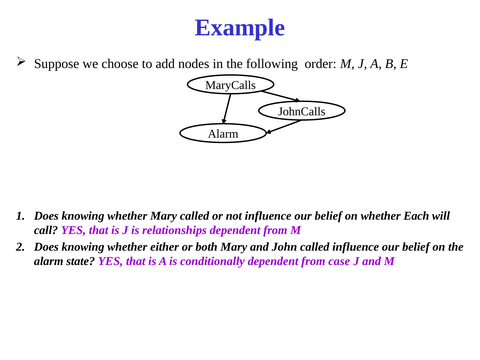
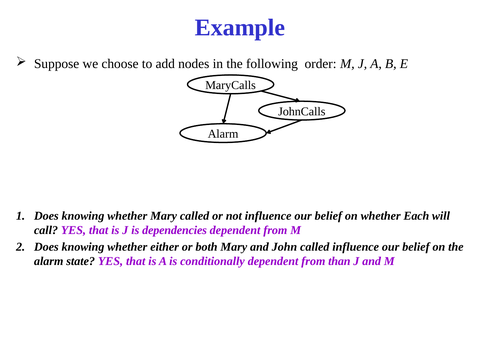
relationships: relationships -> dependencies (175, 230)
case: case -> than (339, 261)
